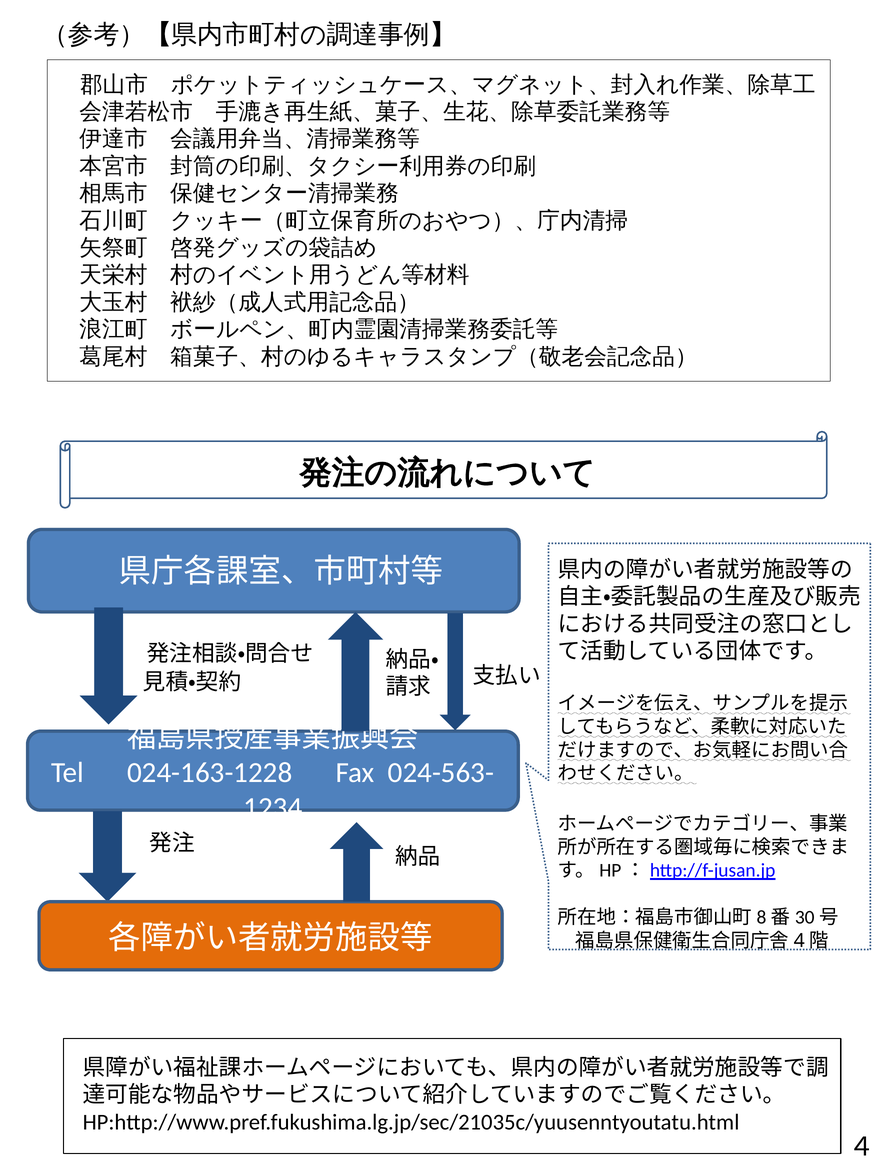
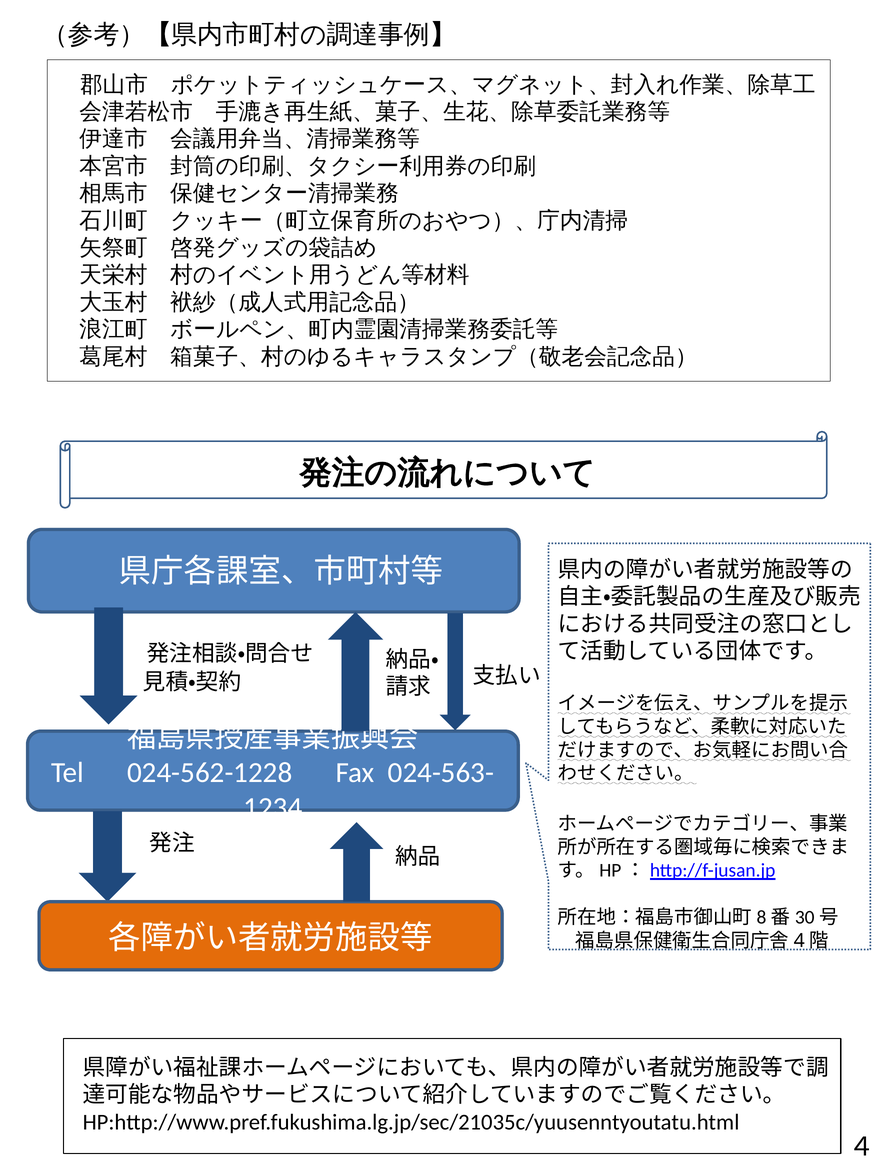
024-163-1228: 024-163-1228 -> 024-562-1228 (210, 773)
